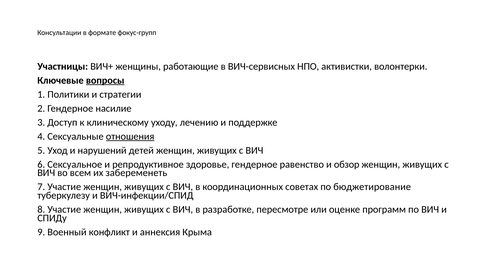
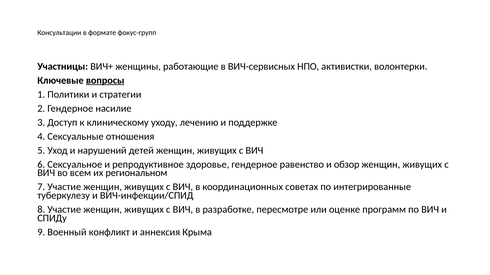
отношения underline: present -> none (130, 137)
забеременеть: забеременеть -> региональном (136, 173)
бюджетирование: бюджетирование -> интегрированные (372, 187)
